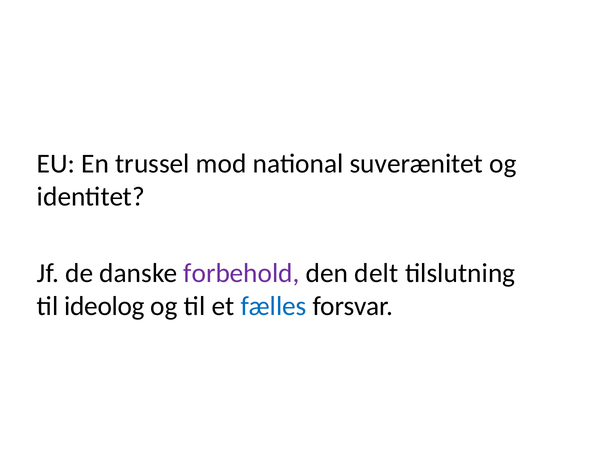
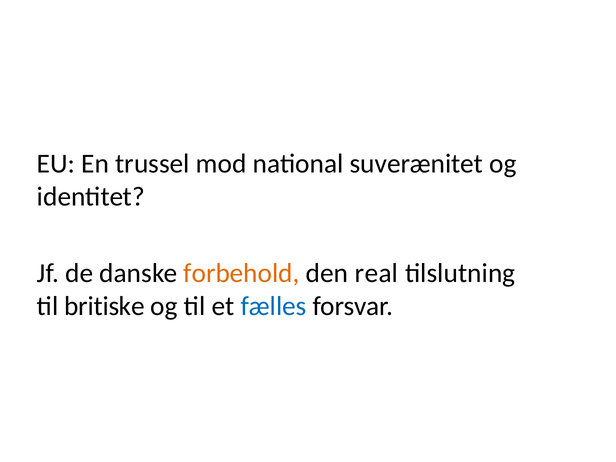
forbehold colour: purple -> orange (241, 273)
delt: delt -> real (377, 273)
ideolog: ideolog -> britiske (105, 306)
